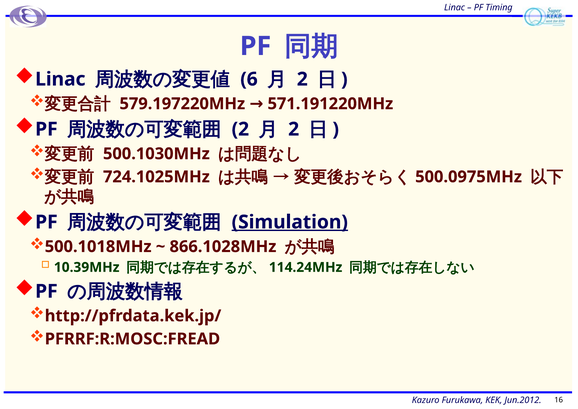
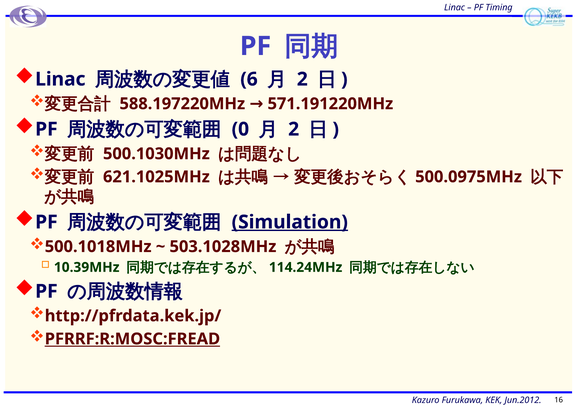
579.197220MHz: 579.197220MHz -> 588.197220MHz (182, 104)
2: 2 -> 0 (240, 129)
724.1025MHz: 724.1025MHz -> 621.1025MHz (156, 177)
866.1028MHz: 866.1028MHz -> 503.1028MHz (223, 247)
PFRRF:R:MOSC:FREAD underline: none -> present (132, 339)
